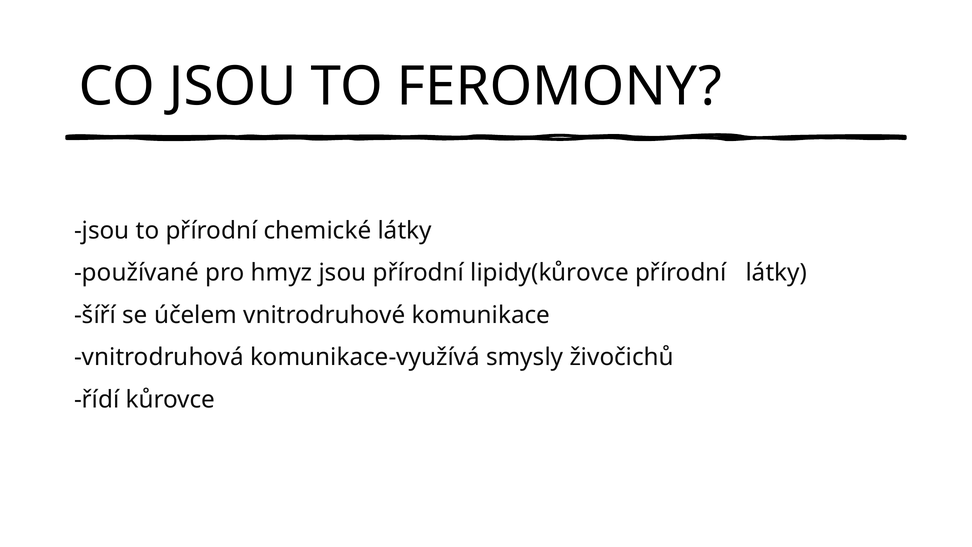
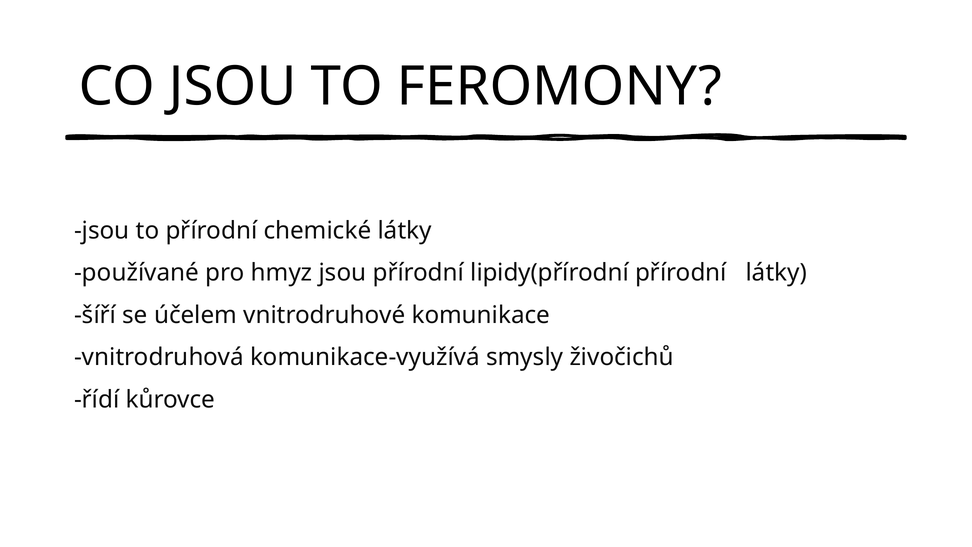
lipidy(kůrovce: lipidy(kůrovce -> lipidy(přírodní (550, 273)
